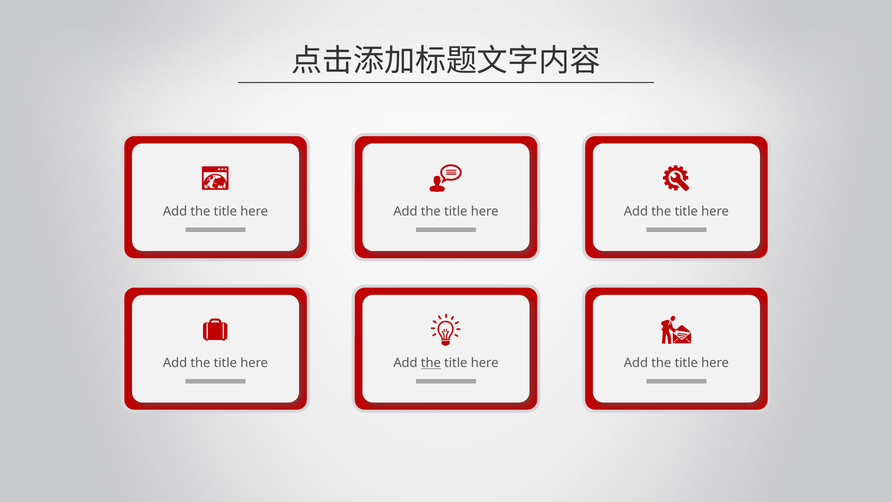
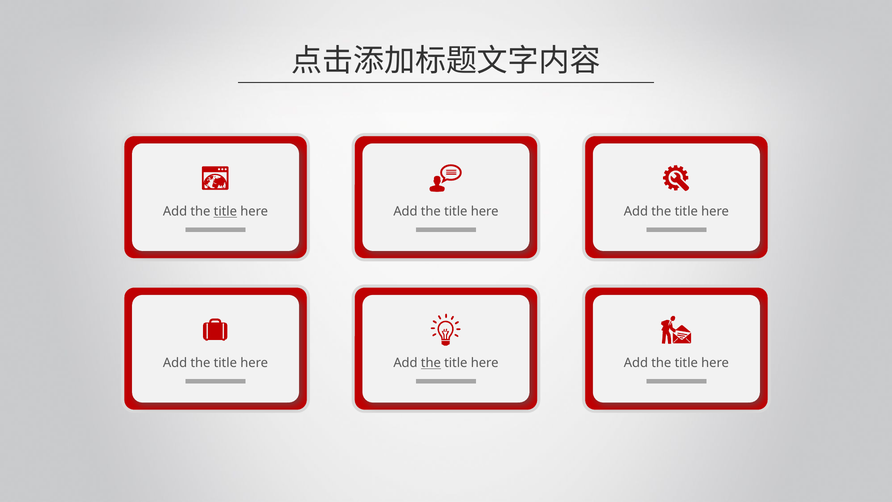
title underline: none -> present (225, 211)
